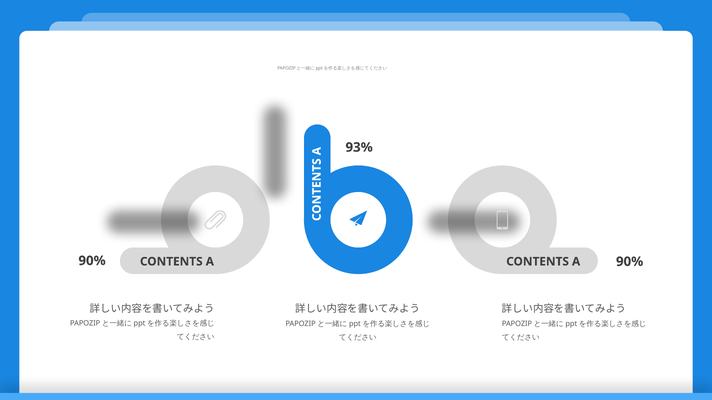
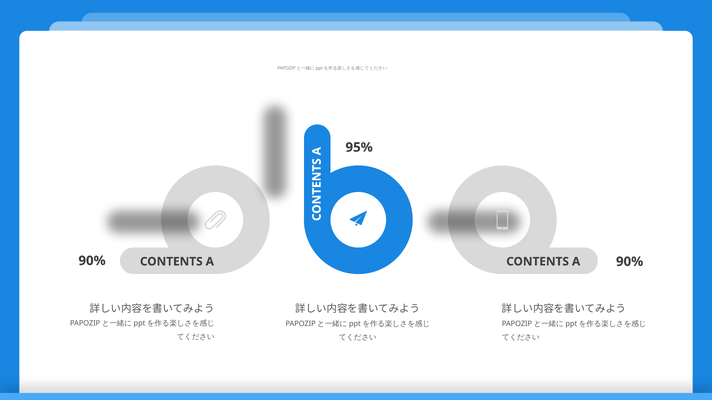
93%: 93% -> 95% (359, 148)
